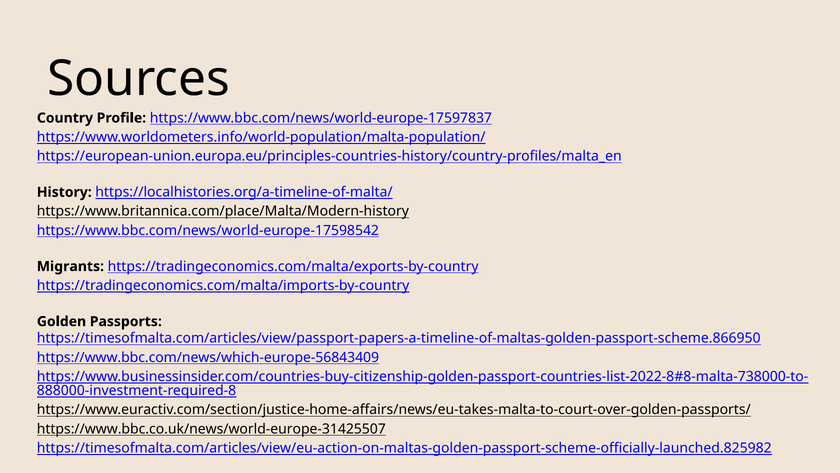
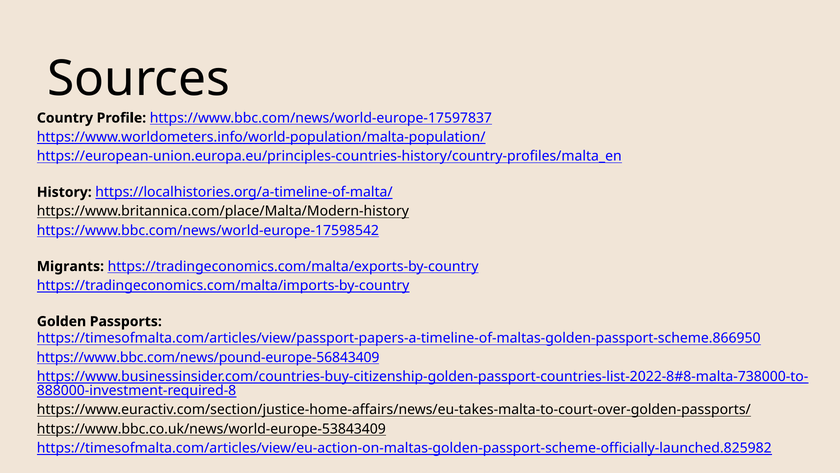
https://www.bbc.com/news/which-europe-56843409: https://www.bbc.com/news/which-europe-56843409 -> https://www.bbc.com/news/pound-europe-56843409 (208, 357)
https://www.bbc.co.uk/news/world-europe-31425507: https://www.bbc.co.uk/news/world-europe-31425507 -> https://www.bbc.co.uk/news/world-europe-53843409 (211, 428)
